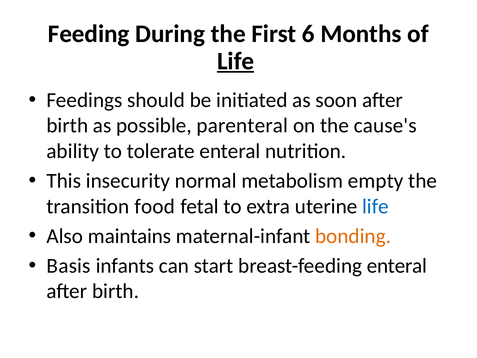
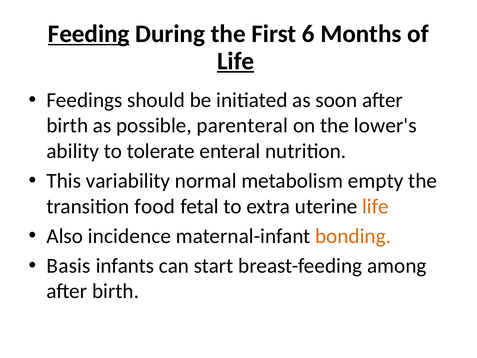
Feeding underline: none -> present (89, 34)
cause's: cause's -> lower's (385, 126)
insecurity: insecurity -> variability (128, 181)
life colour: blue -> orange (375, 206)
maintains: maintains -> incidence (129, 236)
breast-feeding enteral: enteral -> among (397, 266)
